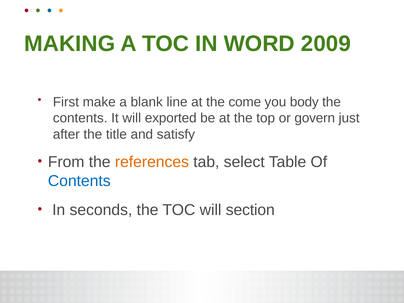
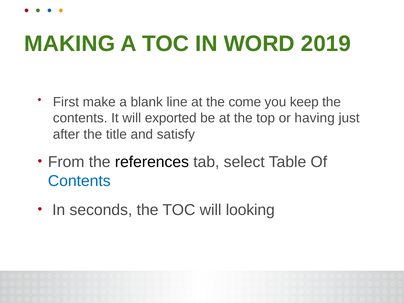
2009: 2009 -> 2019 (326, 44)
body: body -> keep (304, 102)
govern: govern -> having (315, 118)
references colour: orange -> black (152, 162)
section: section -> looking (250, 210)
